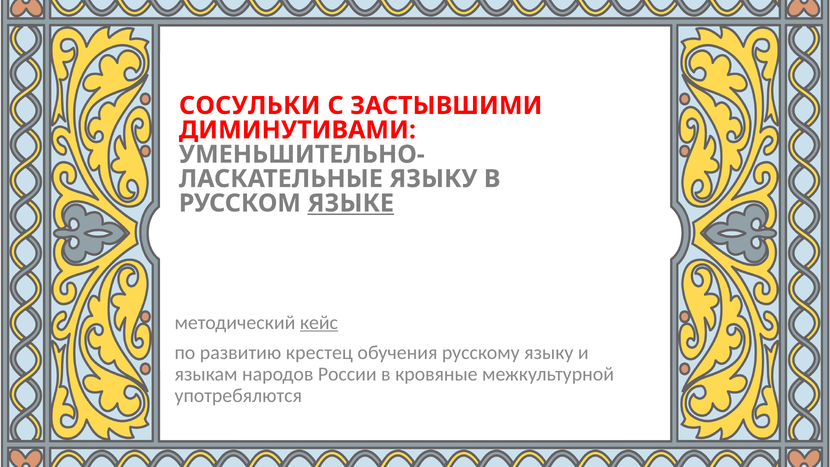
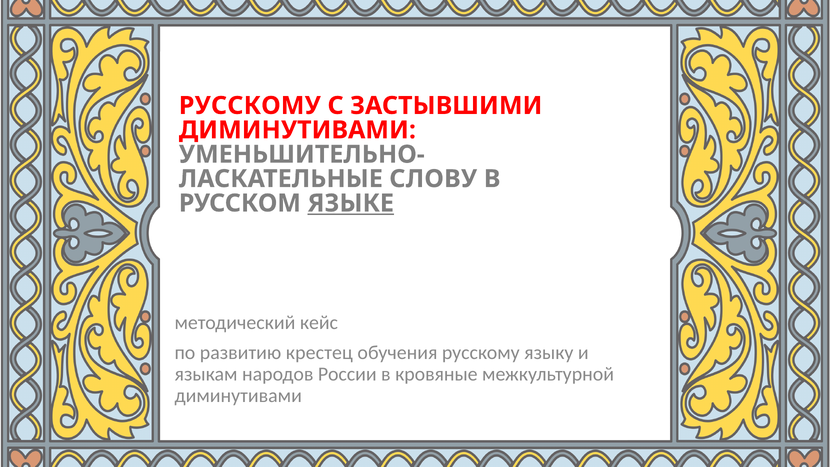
СОСУЛЬКИ: СОСУЛЬКИ -> РУССКОМУ (250, 106)
ЯЗЫКУ: ЯЗЫКУ -> СЛОВУ (433, 179)
кейс underline: present -> none (319, 322)
употребялются: употребялются -> диминутивами (238, 395)
